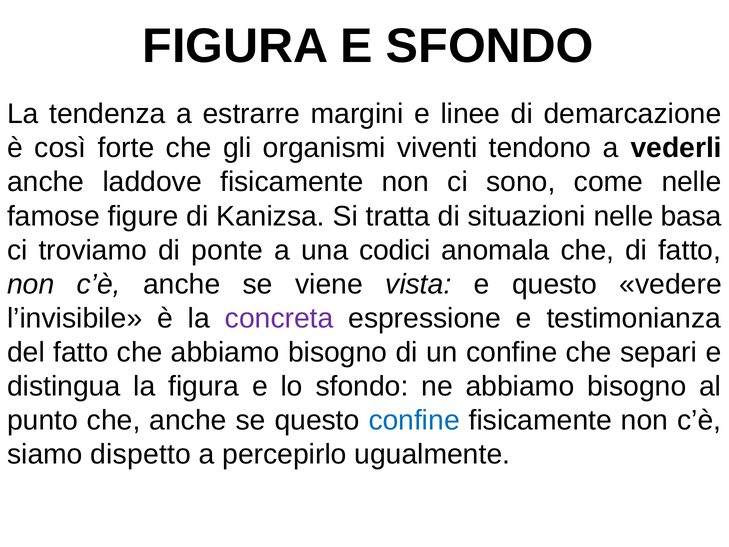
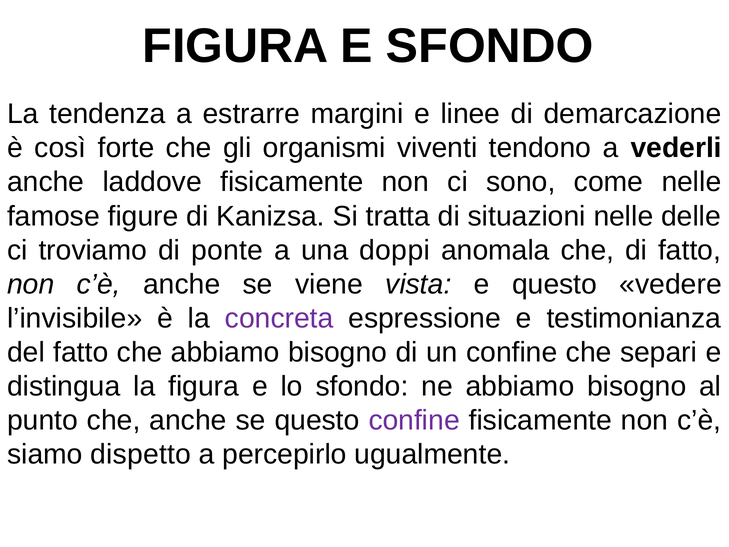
basa: basa -> delle (691, 216)
codici: codici -> doppi (395, 250)
confine colour: blue -> purple (414, 420)
